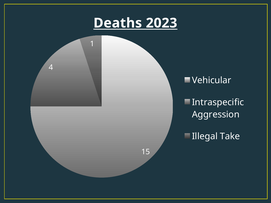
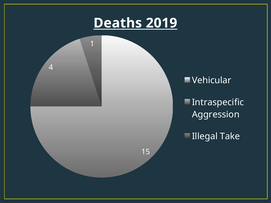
2023: 2023 -> 2019 (162, 23)
